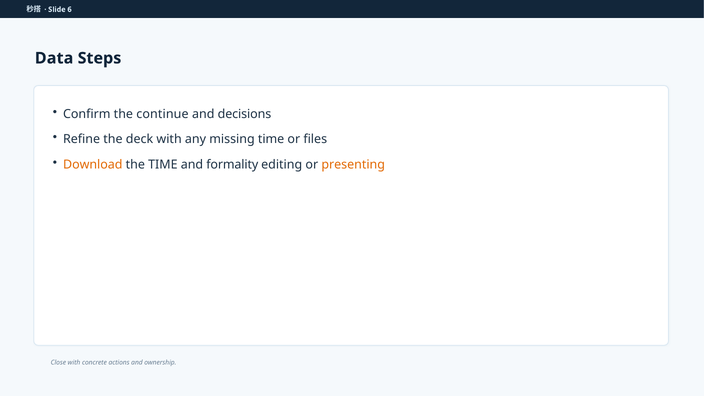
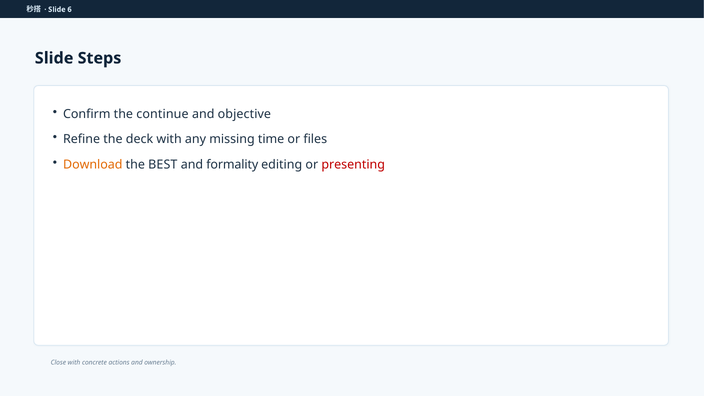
Data: Data -> Slide (54, 58)
decisions: decisions -> objective (244, 114)
the TIME: TIME -> BEST (163, 164)
presenting colour: orange -> red (353, 164)
